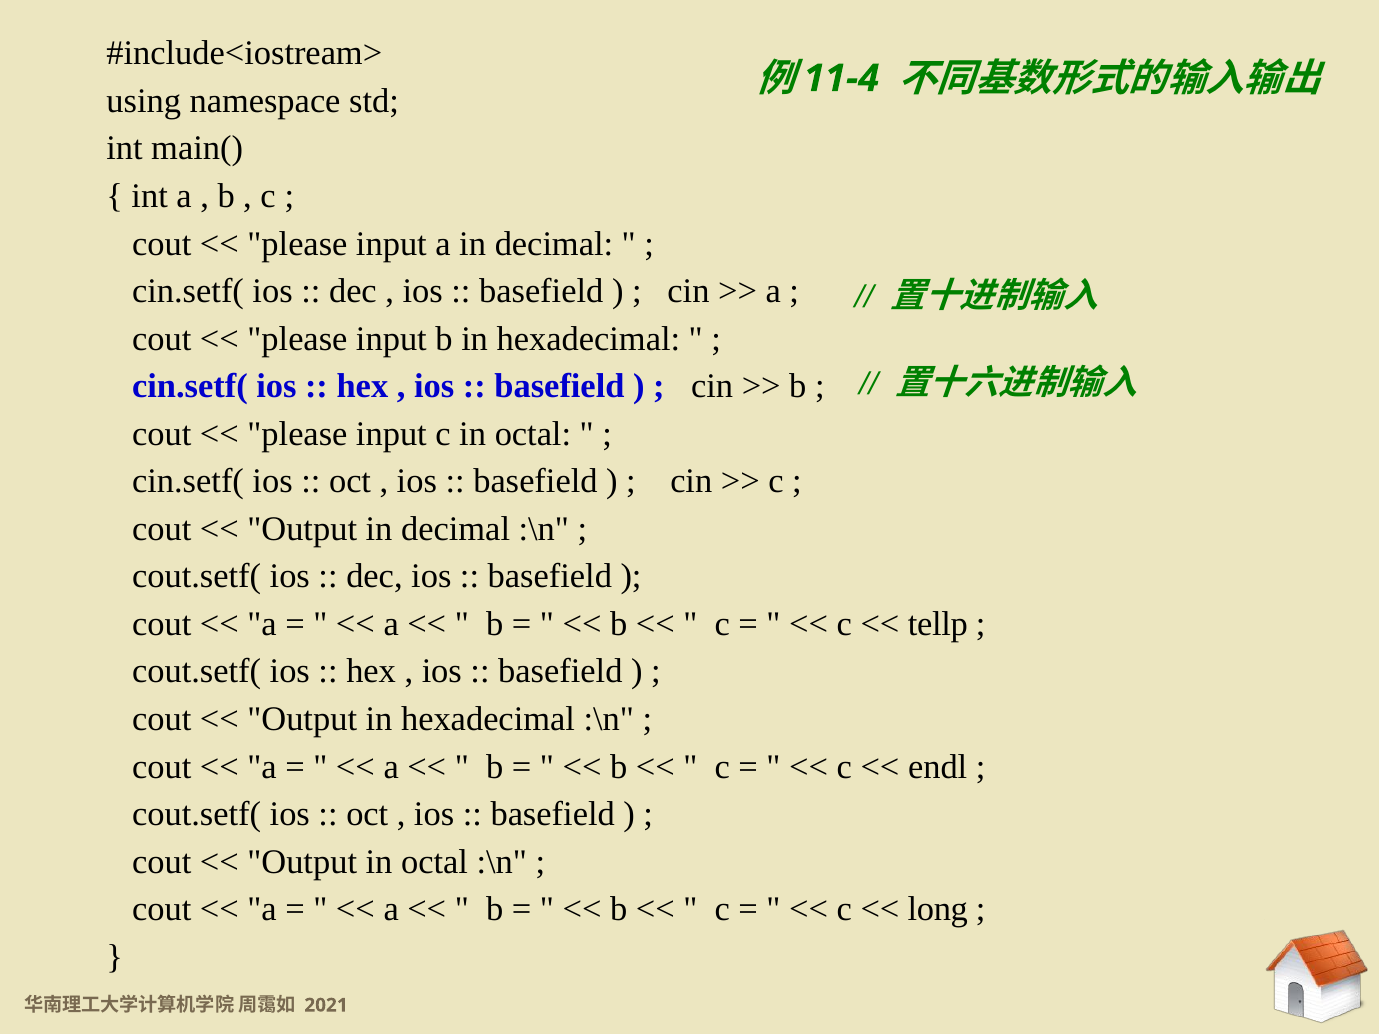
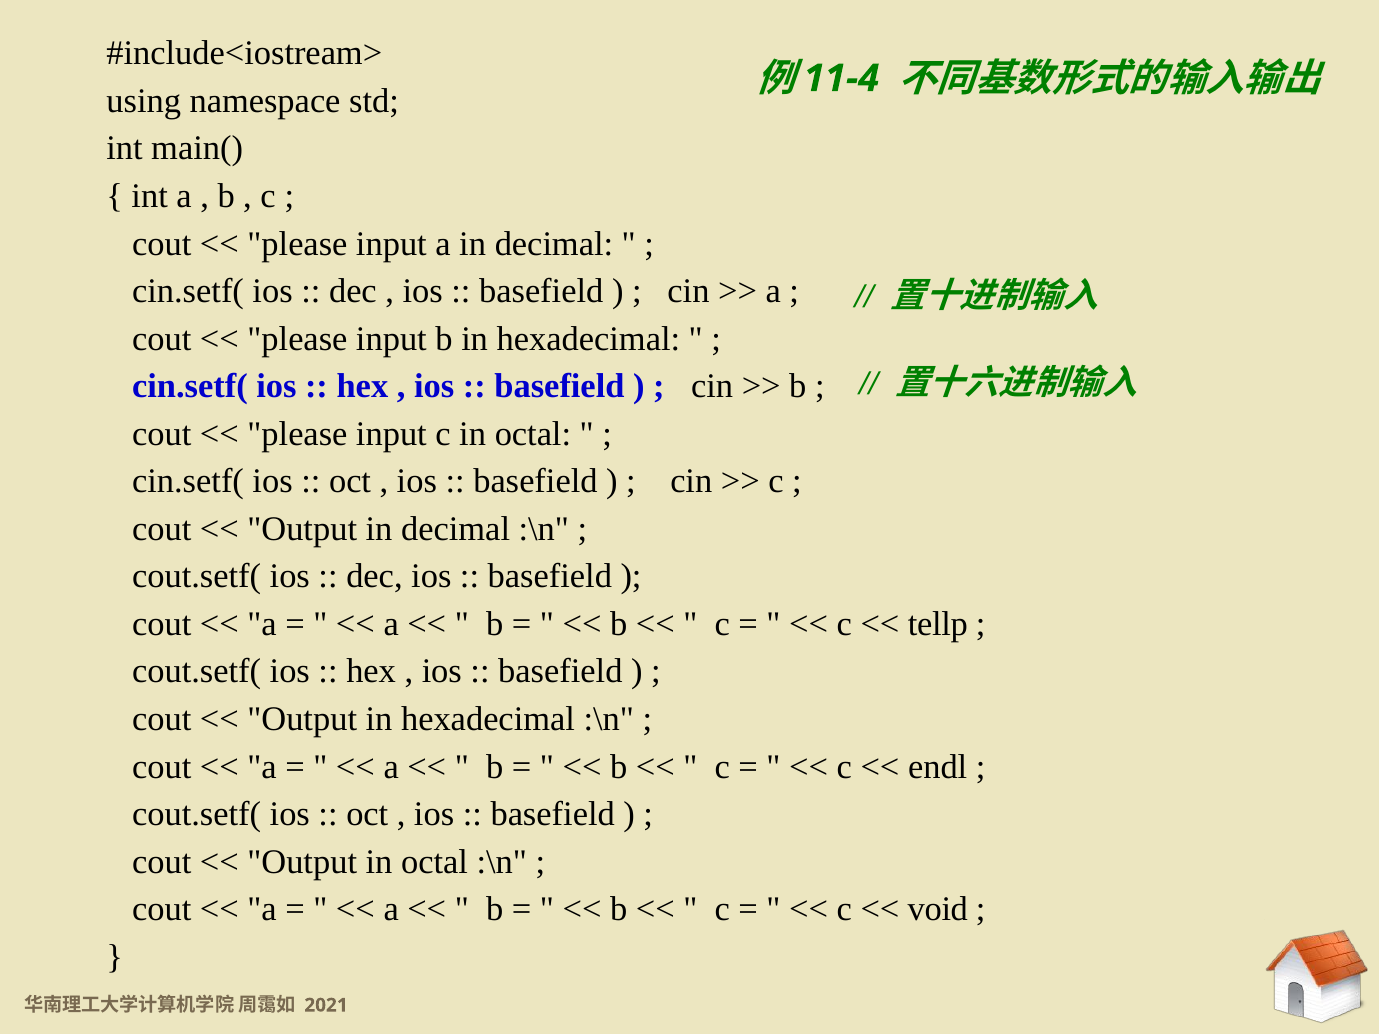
long: long -> void (938, 910)
